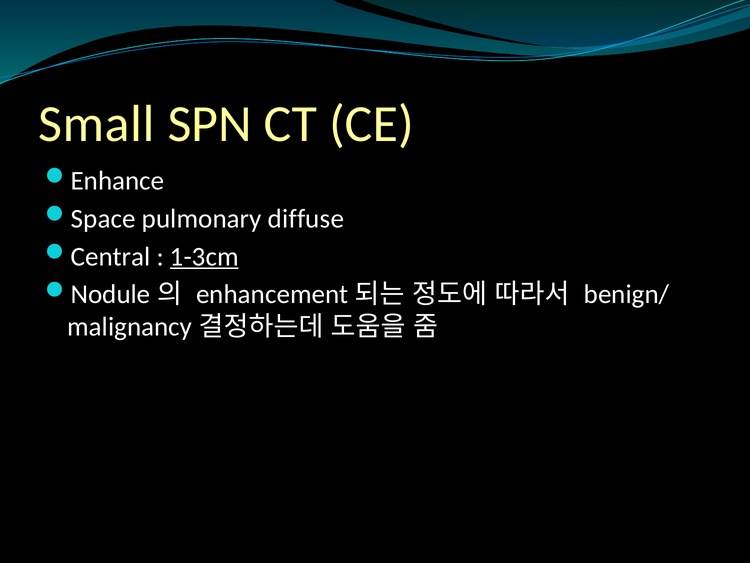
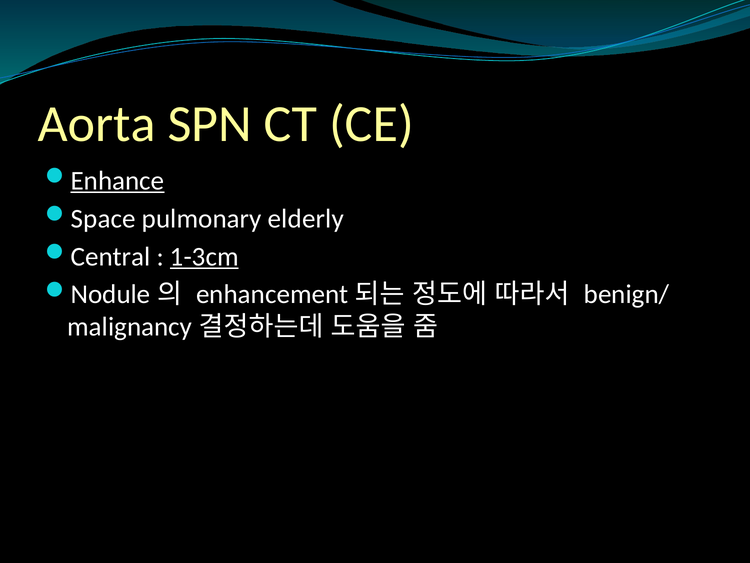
Small: Small -> Aorta (97, 124)
Enhance underline: none -> present (117, 181)
diffuse: diffuse -> elderly (306, 218)
